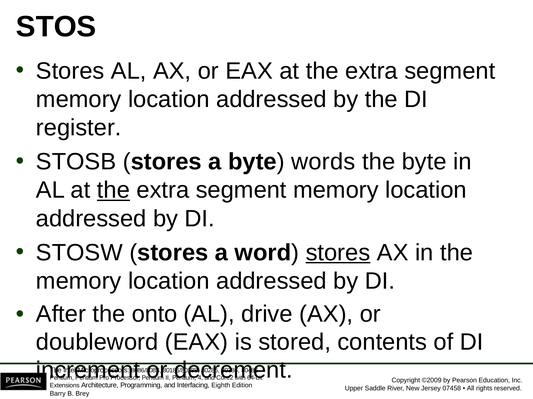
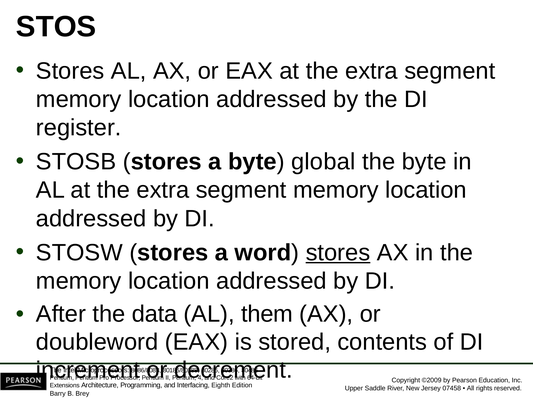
words: words -> global (323, 162)
the underline: present -> none (113, 191)
onto: onto -> data (155, 315)
drive: drive -> them (267, 315)
